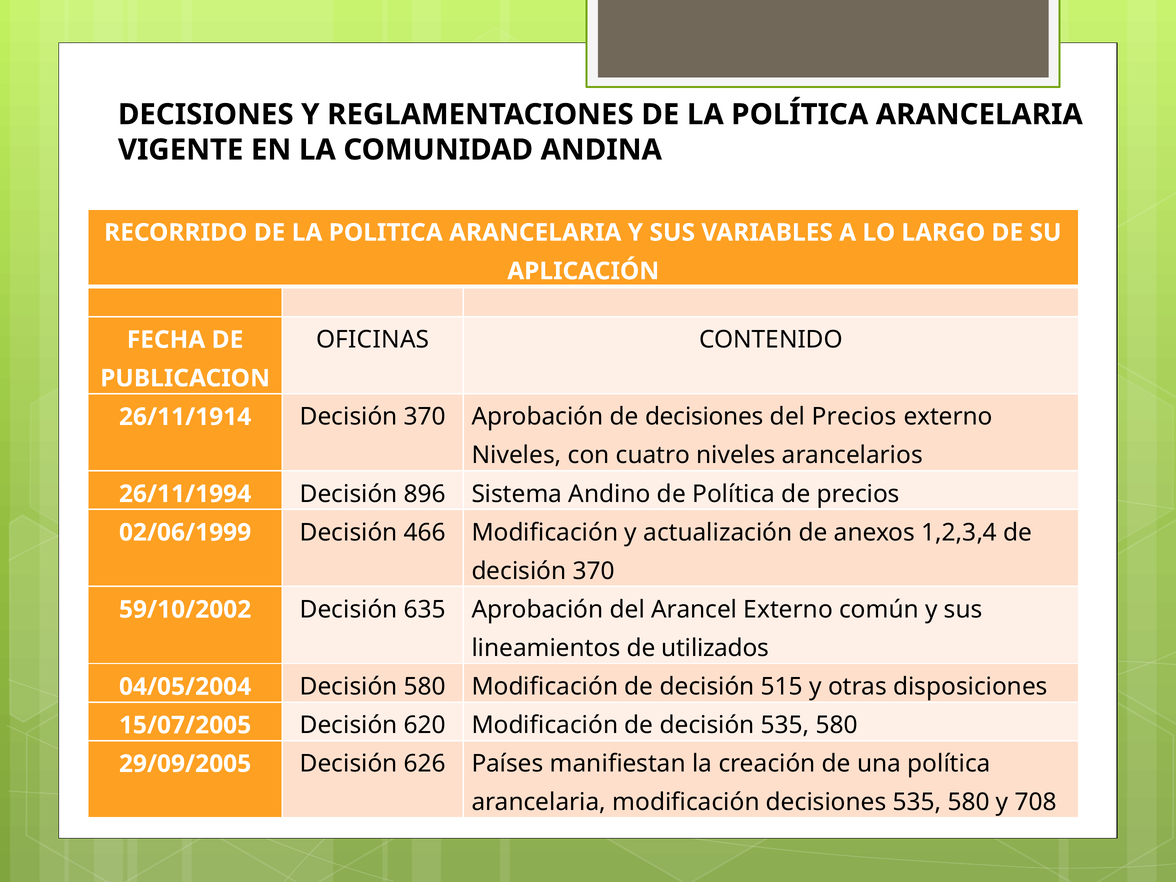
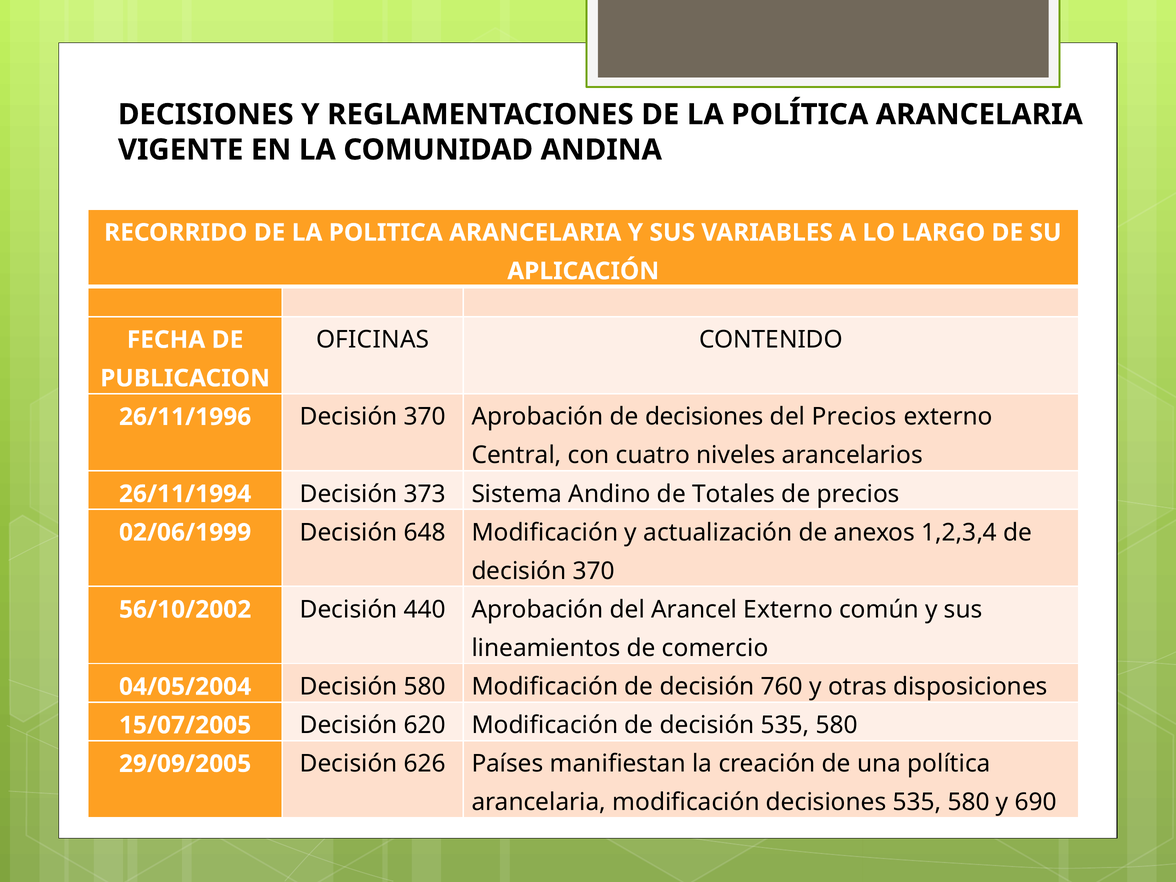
26/11/1914: 26/11/1914 -> 26/11/1996 (185, 417)
Niveles: Niveles -> Central (517, 455)
896: 896 -> 373 (425, 494)
de Política: Política -> Totales (734, 494)
466: 466 -> 648 (425, 533)
59/10/2002: 59/10/2002 -> 56/10/2002 (185, 610)
635: 635 -> 440 (425, 610)
utilizados: utilizados -> comercio (715, 648)
515: 515 -> 760 (782, 687)
708: 708 -> 690 (1036, 802)
